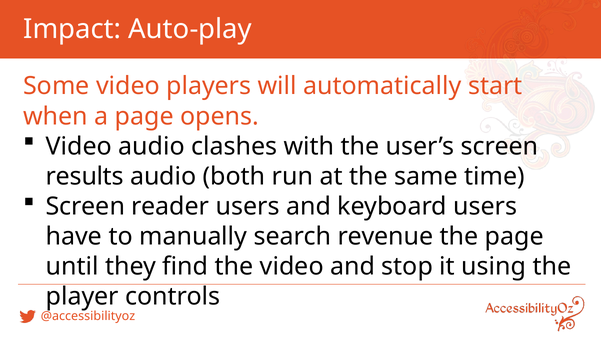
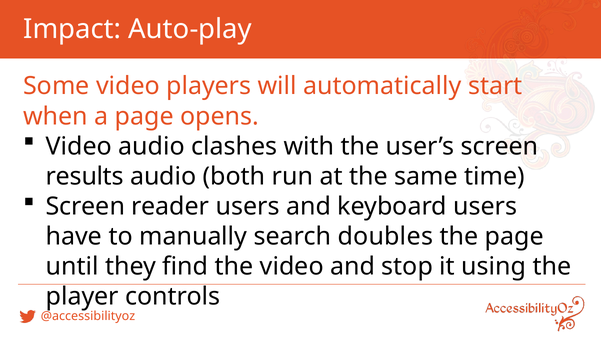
revenue: revenue -> doubles (385, 236)
